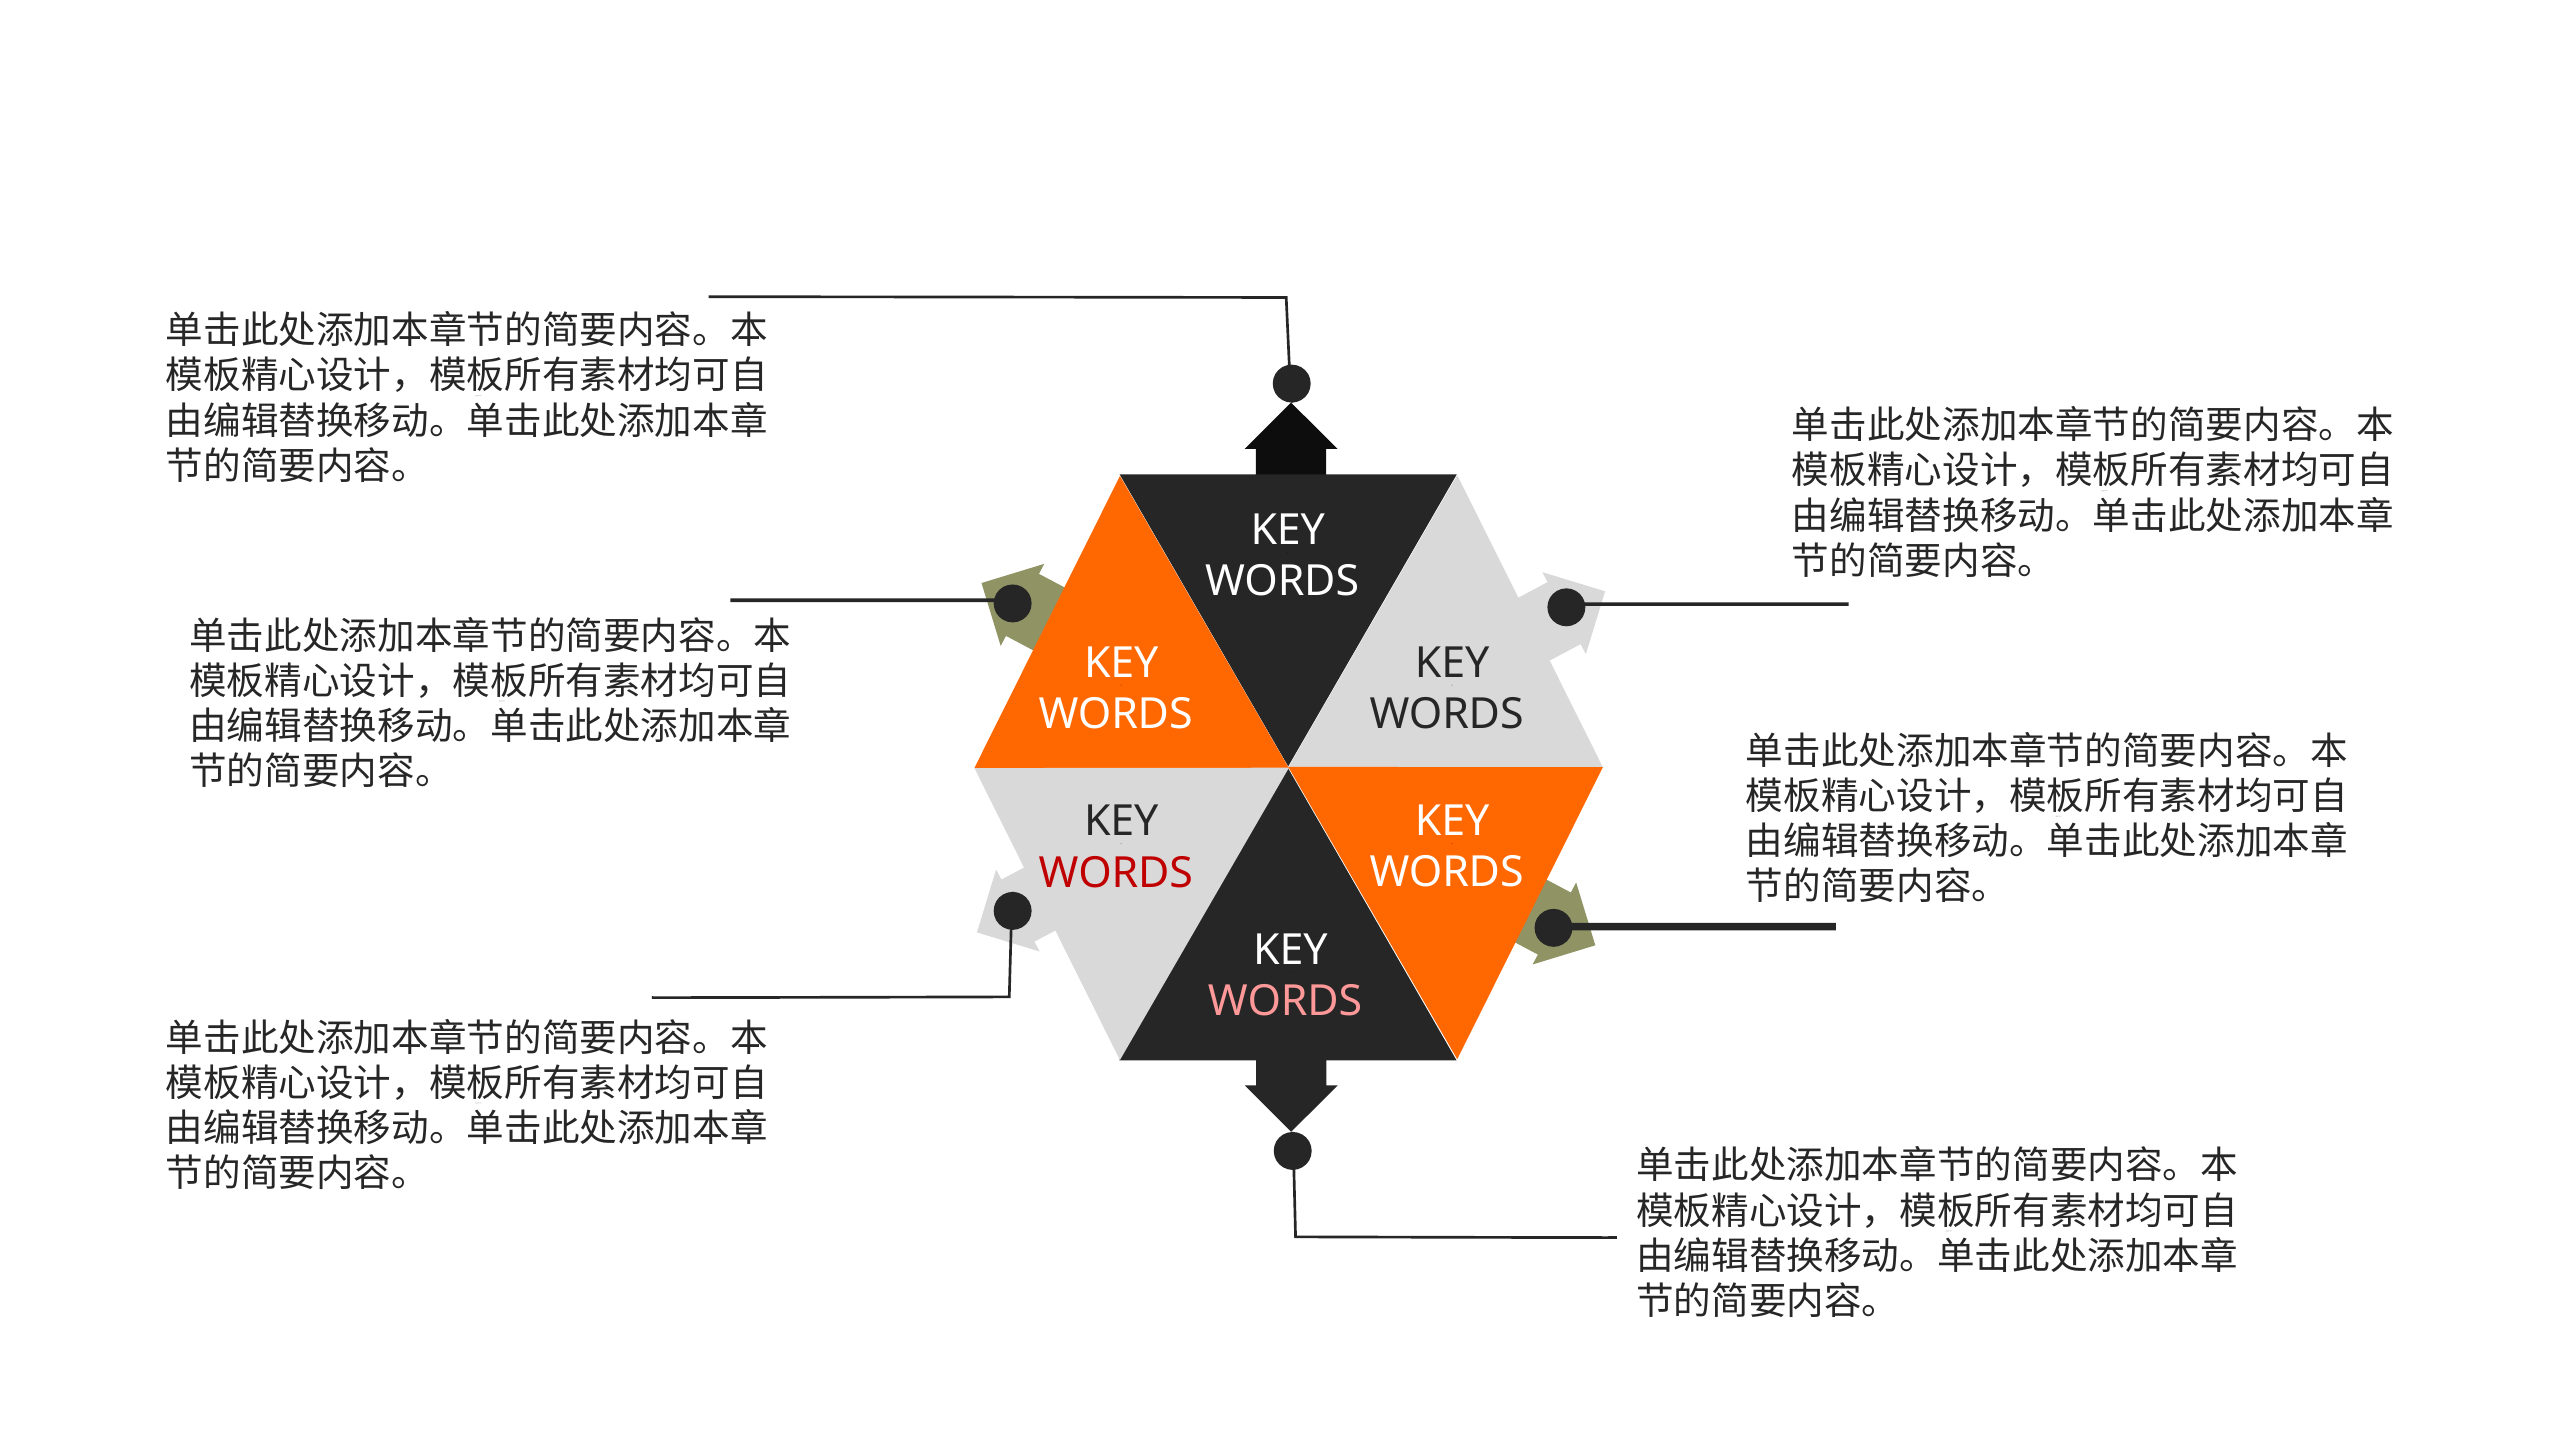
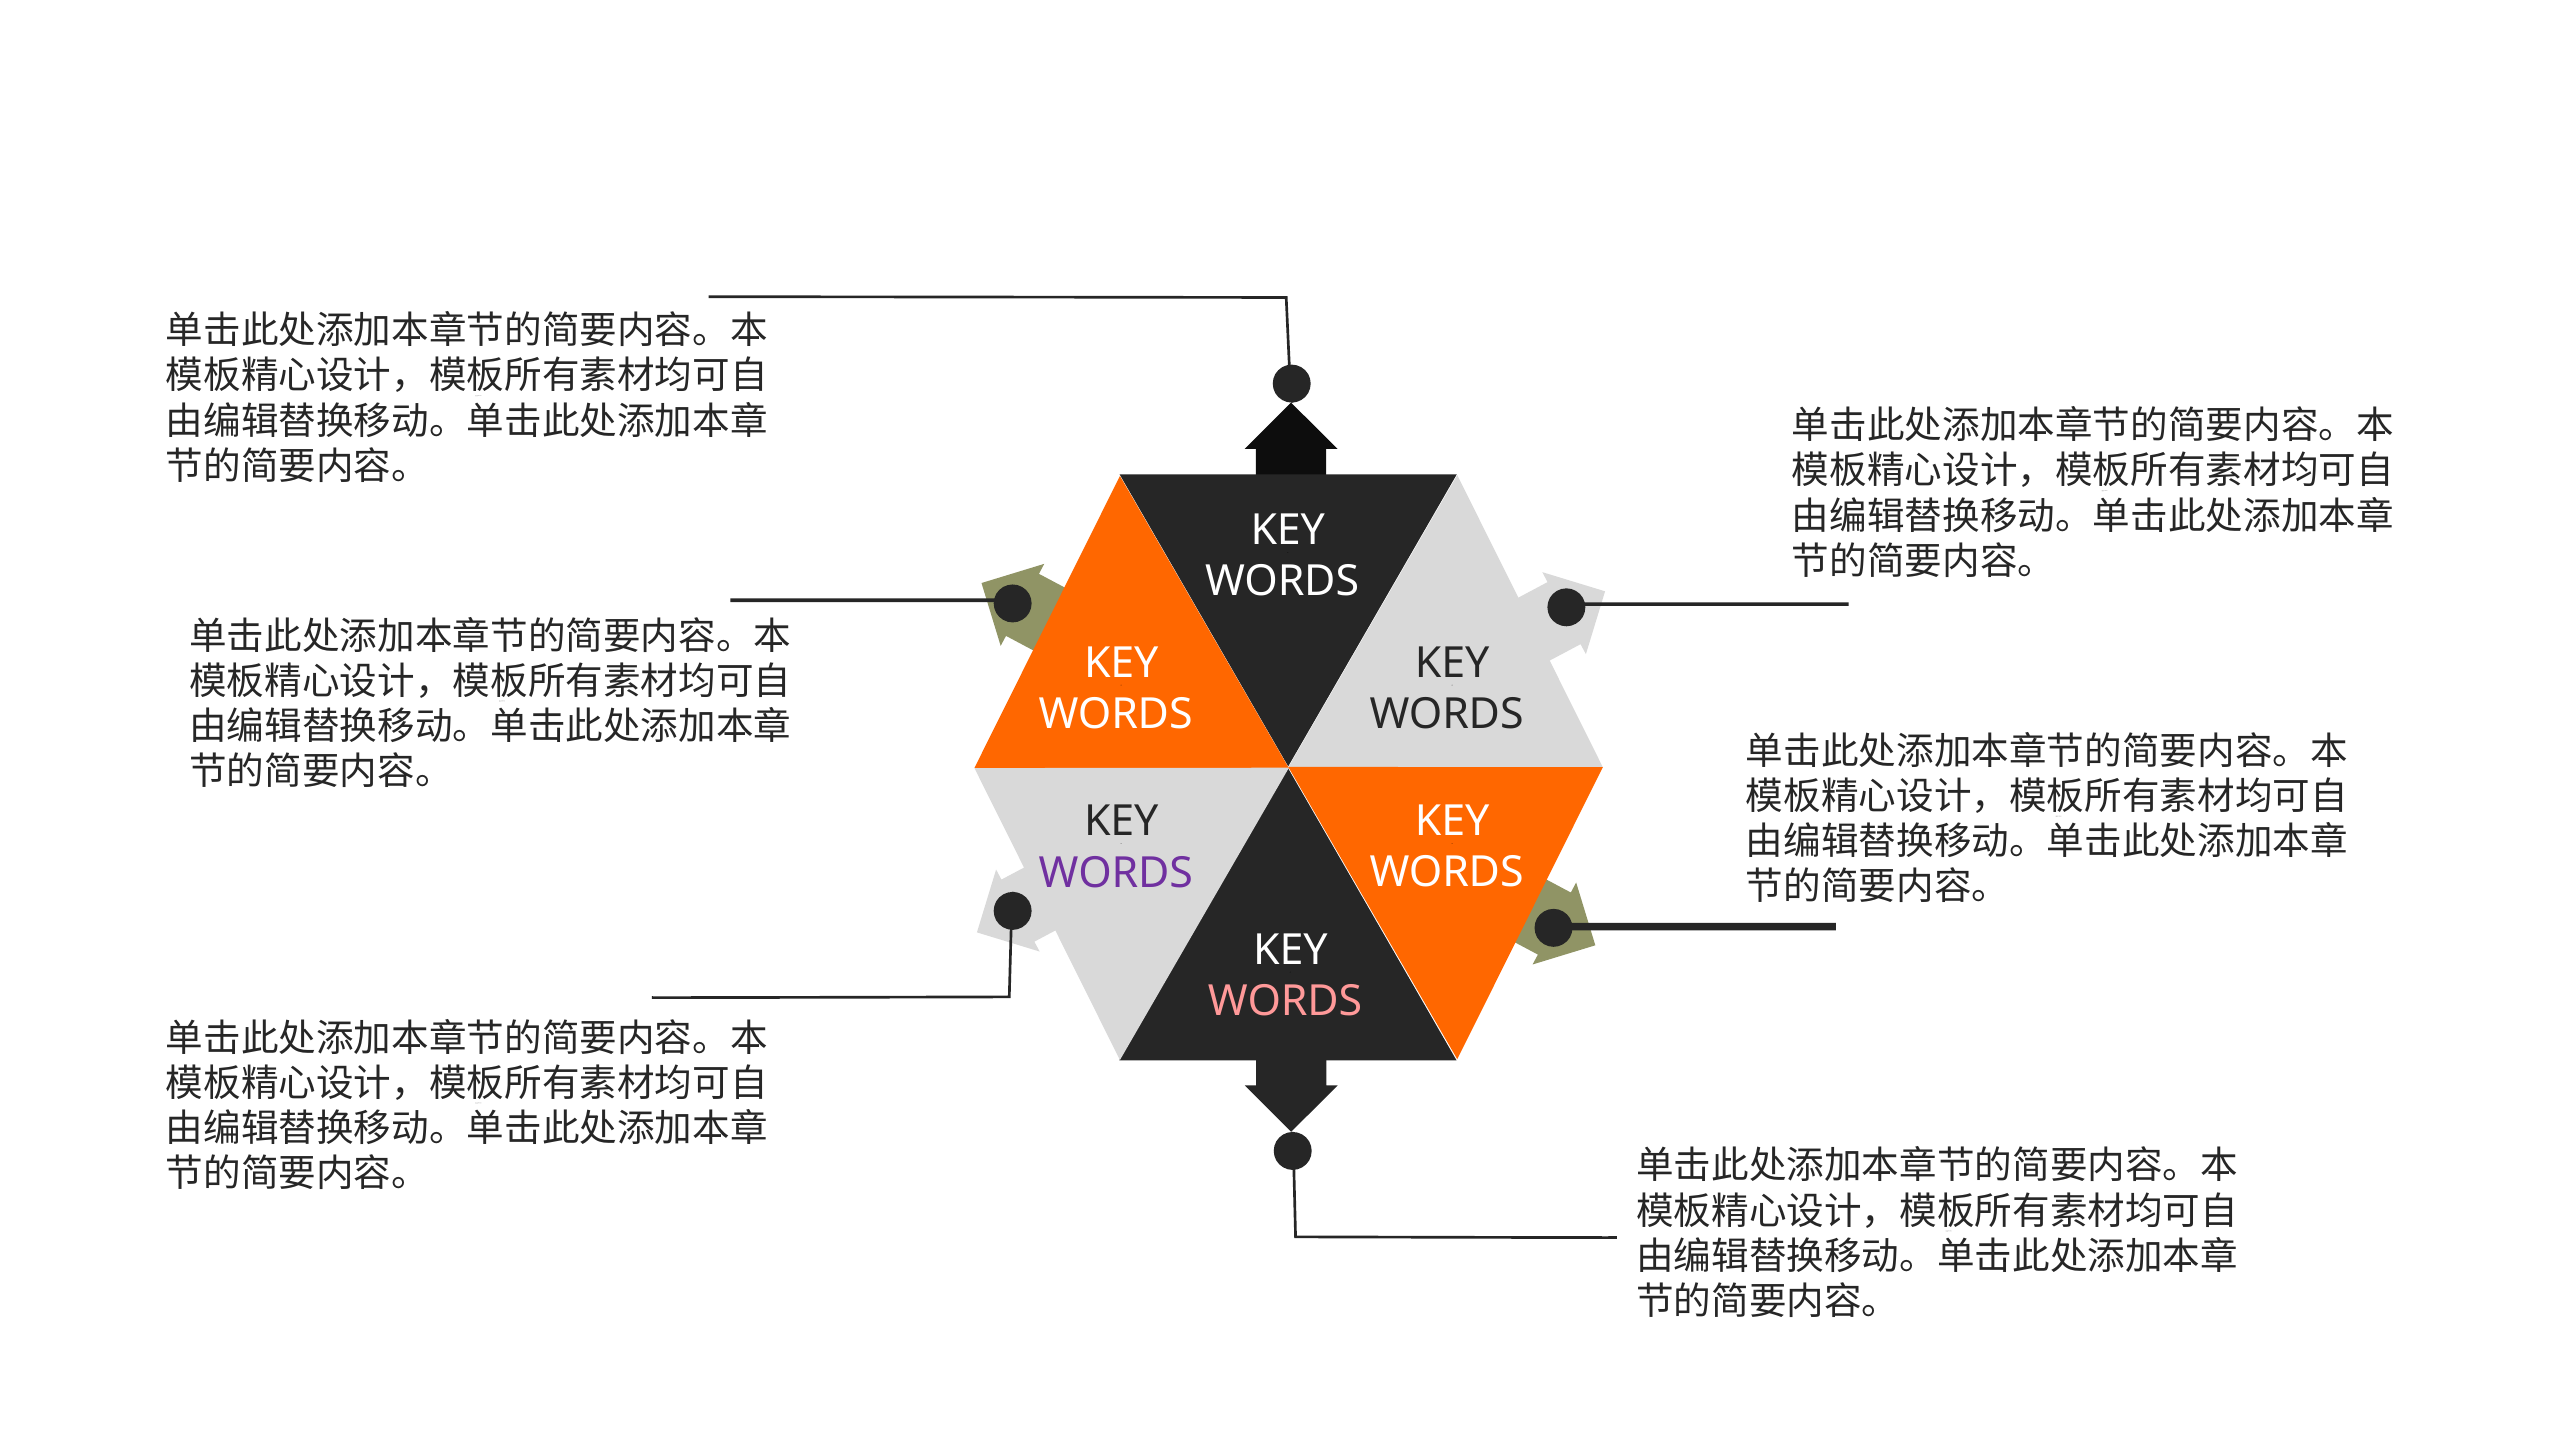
WORDS colour: red -> purple (1116, 873)
